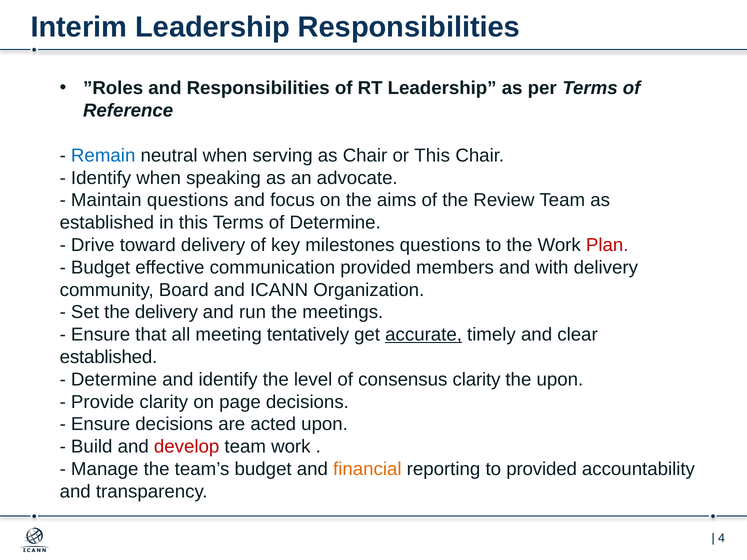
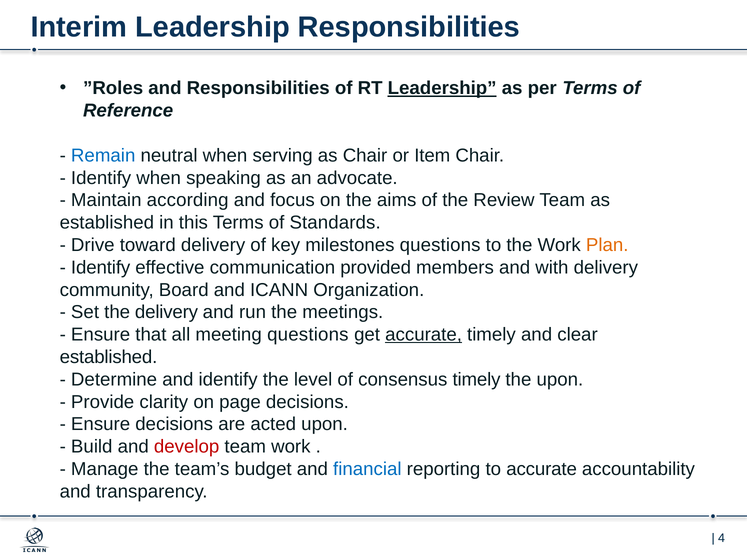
Leadership underline: none -> present (442, 88)
or This: This -> Item (432, 156)
Maintain questions: questions -> according (188, 200)
of Determine: Determine -> Standards (335, 223)
Plan colour: red -> orange (607, 245)
Budget: Budget -> Identify (101, 268)
meeting tentatively: tentatively -> questions (308, 335)
consensus clarity: clarity -> timely (477, 380)
financial colour: orange -> blue (367, 469)
to provided: provided -> accurate (542, 469)
